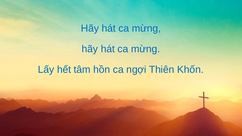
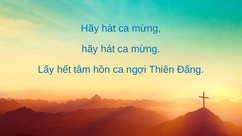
Khốn: Khốn -> Đấng (190, 70)
